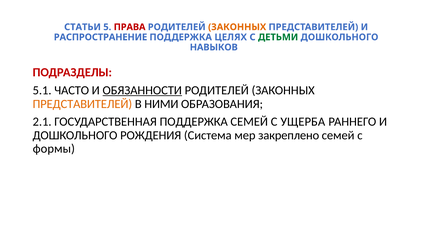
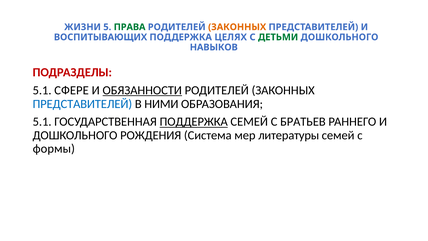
СТАТЬИ: СТАТЬИ -> ЖИЗНИ (83, 27)
ПРАВА colour: red -> green (130, 27)
РАСПРОСТРАНЕНИЕ: РАСПРОСТРАНЕНИЕ -> ВОСПИТЫВАЮЩИХ (101, 37)
ЧАСТО: ЧАСТО -> СФЕРЕ (72, 90)
ПРЕДСТАВИТЕЛЕЙ colour: orange -> blue (82, 104)
2.1: 2.1 -> 5.1 (42, 122)
ПОДДЕРЖКА underline: none -> present (194, 122)
УЩЕРБА: УЩЕРБА -> БРАТЬЕВ (303, 122)
закреплено: закреплено -> литературы (289, 135)
